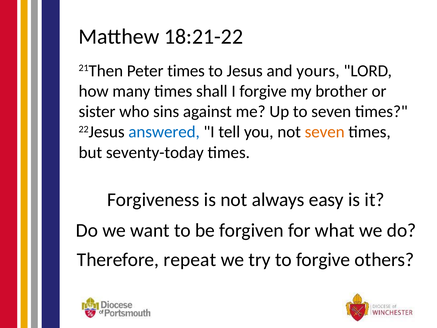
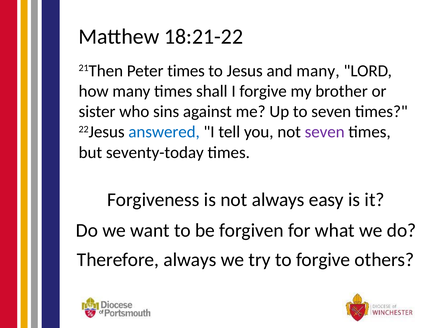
and yours: yours -> many (318, 71)
seven colour: orange -> purple (325, 132)
Therefore repeat: repeat -> always (190, 260)
